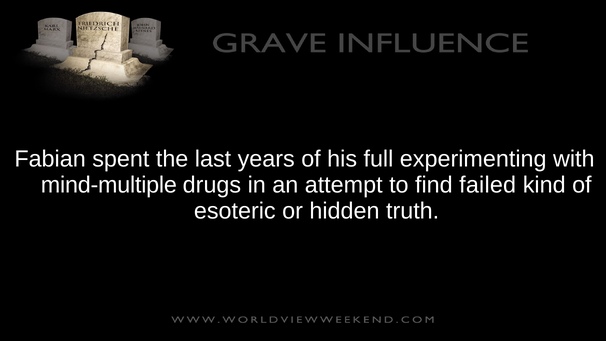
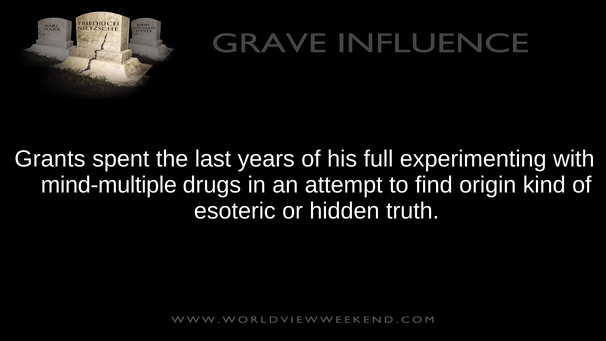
Fabian: Fabian -> Grants (50, 159)
failed: failed -> origin (488, 185)
